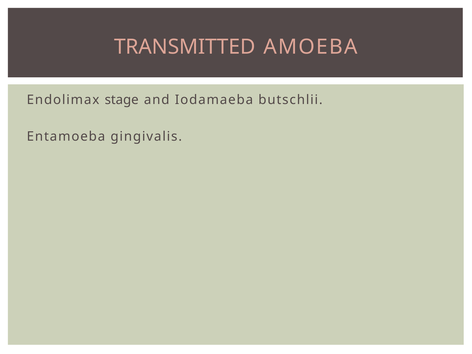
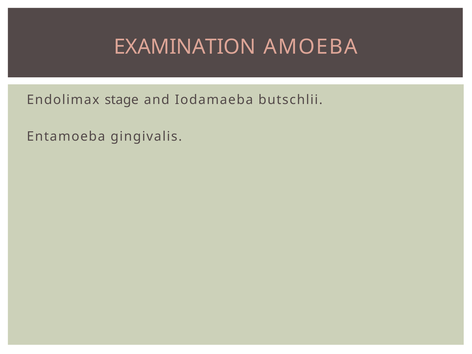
TRANSMITTED: TRANSMITTED -> EXAMINATION (185, 47)
